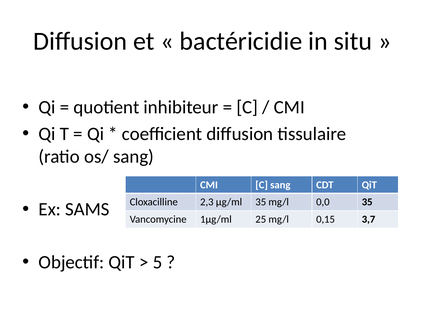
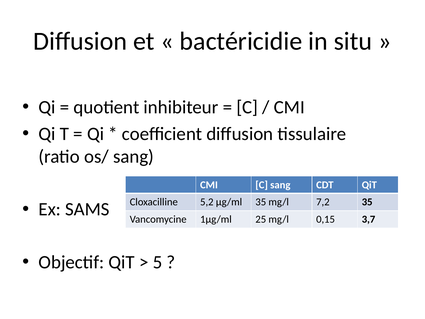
2,3: 2,3 -> 5,2 (207, 202)
0,0: 0,0 -> 7,2 (323, 202)
